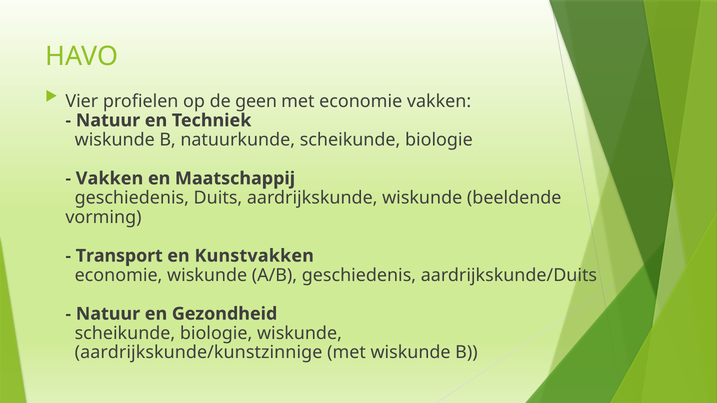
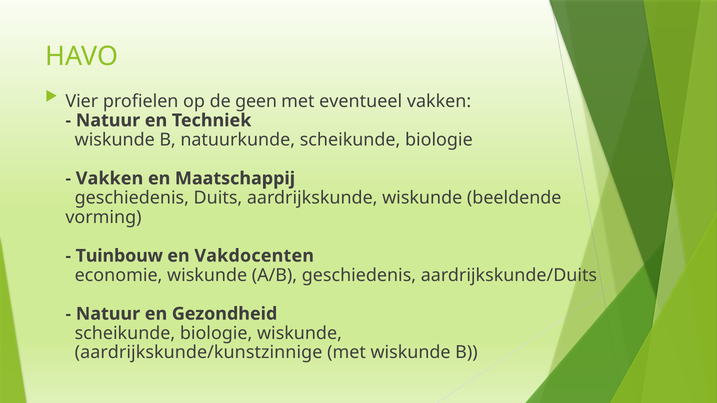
met economie: economie -> eventueel (361, 101)
Transport: Transport -> Tuinbouw (119, 256)
Kunstvakken: Kunstvakken -> Vakdocenten (254, 256)
